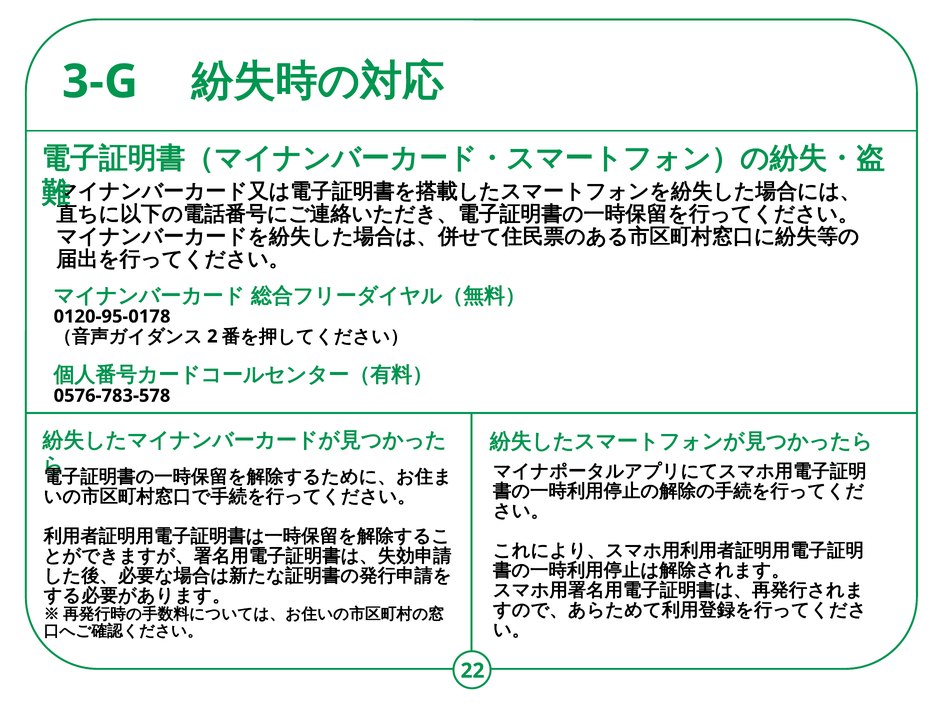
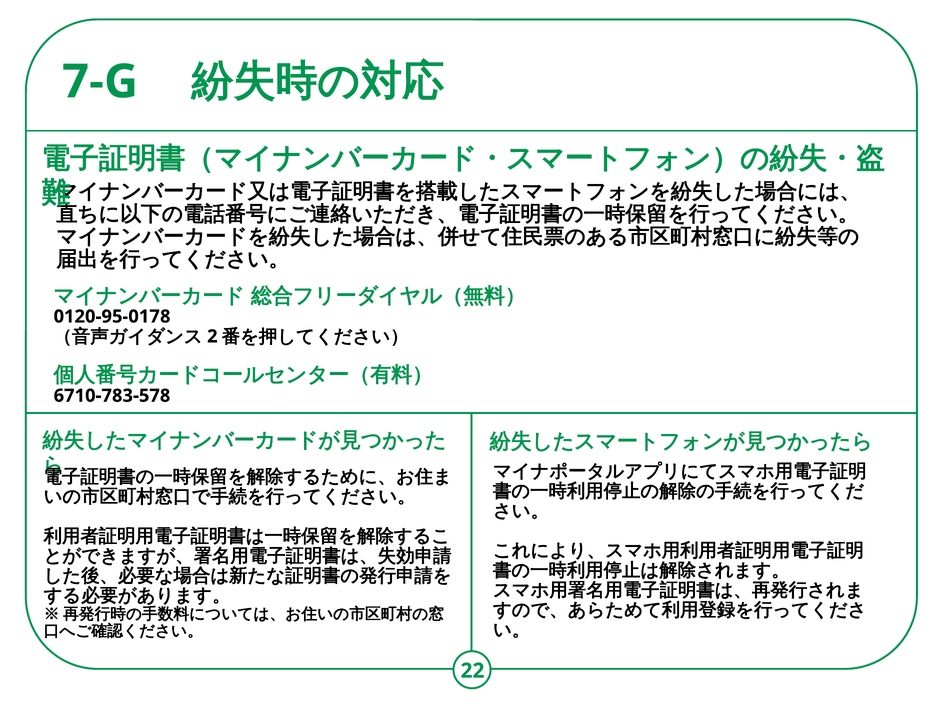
3-G: 3-G -> 7-G (100, 82)
0576-783-578: 0576-783-578 -> 6710-783-578 (112, 396)
